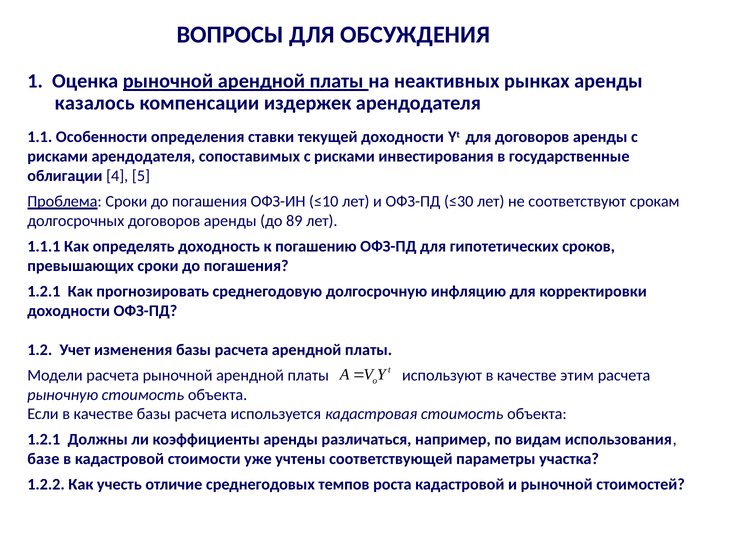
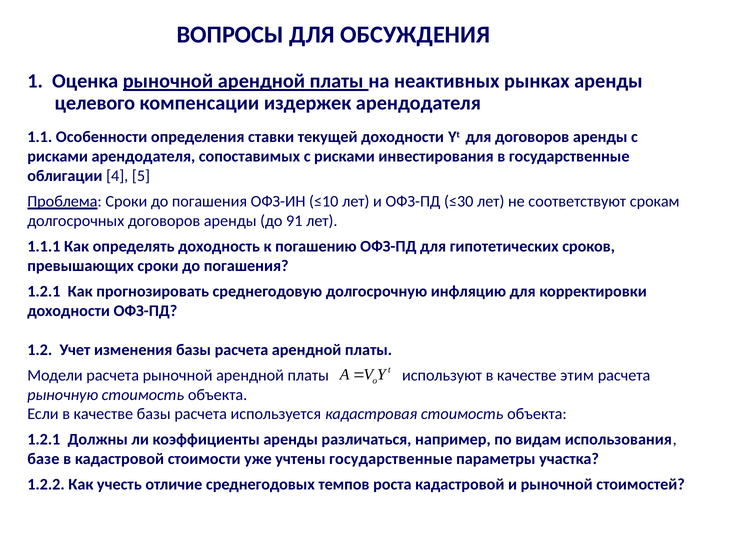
казалось: казалось -> целевого (95, 103)
89: 89 -> 91 (294, 221)
учтены соответствующей: соответствующей -> государственные (391, 459)
